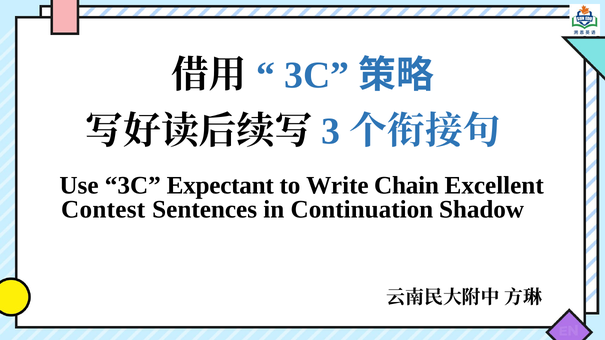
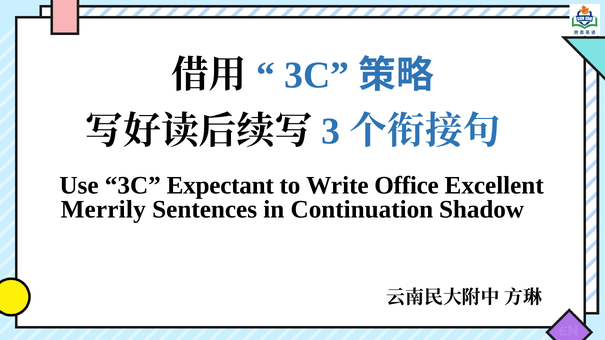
Chain: Chain -> Office (407, 185)
Contest: Contest -> Merrily (103, 209)
